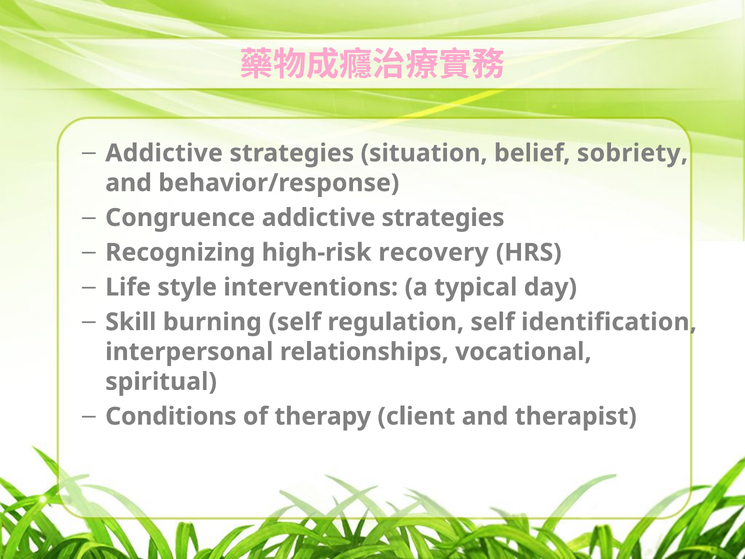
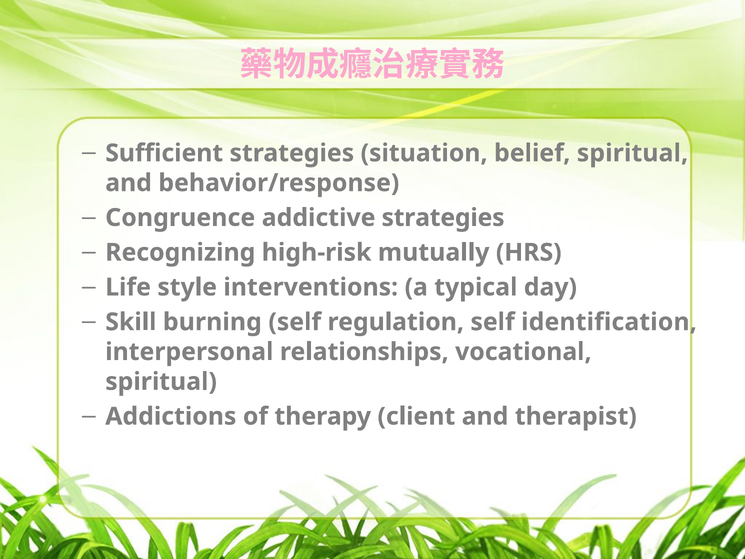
Addictive: Addictive -> Sufficient (164, 153)
belief sobriety: sobriety -> spiritual (632, 153)
recovery: recovery -> mutually (434, 252)
Conditions: Conditions -> Addictions (171, 416)
